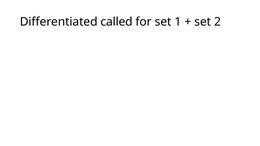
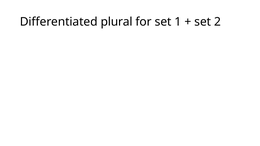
called: called -> plural (117, 22)
